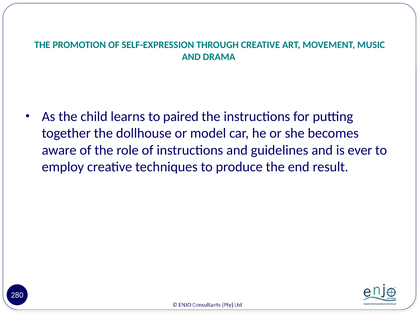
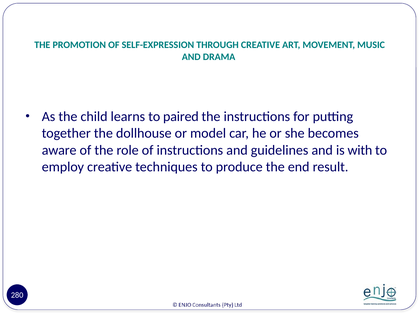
ever: ever -> with (360, 150)
